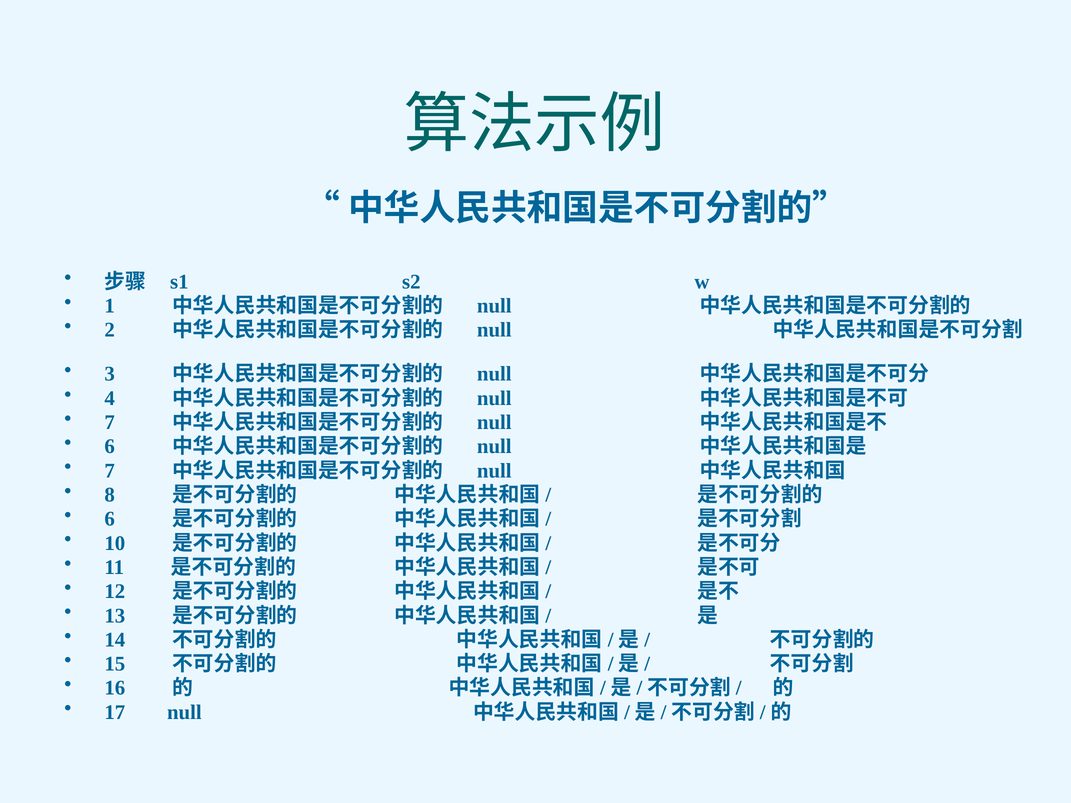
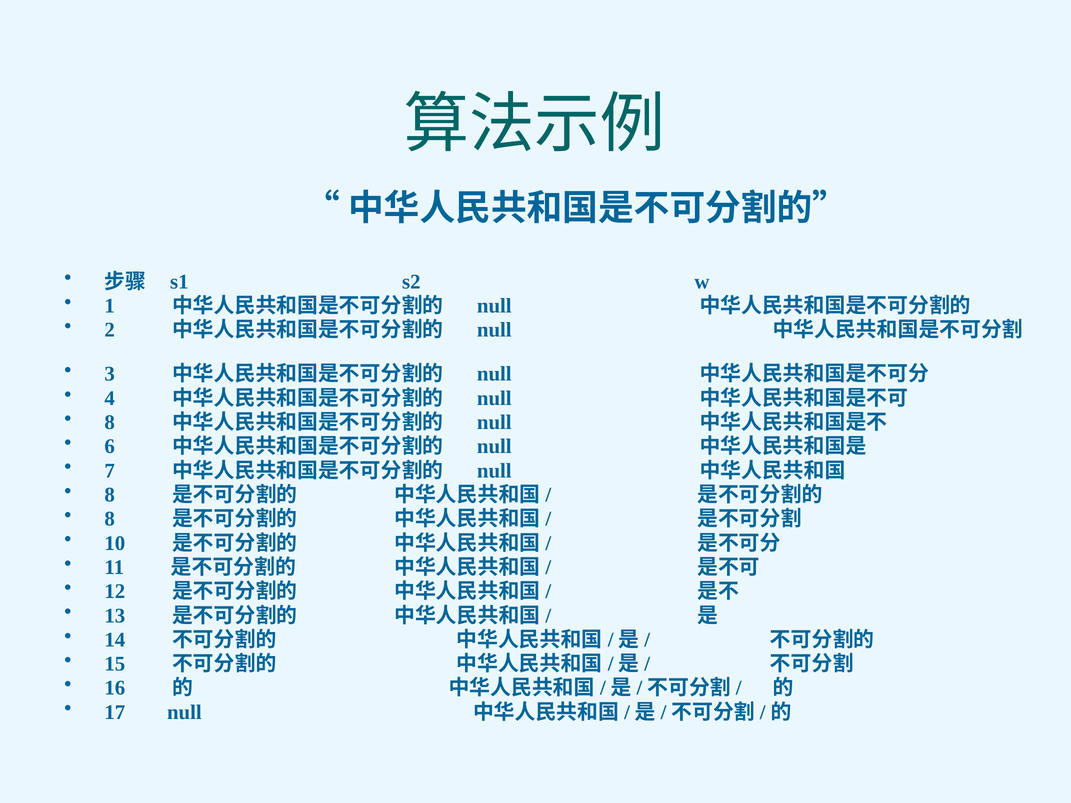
7: 7 -> 8 (110, 423)
6: 6 -> 8 (110, 519)
